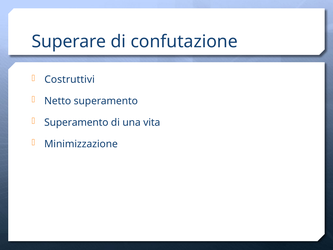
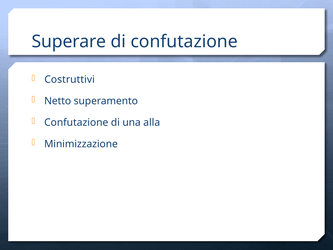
Superamento: Superamento -> Confutazione (76, 122)
vita: vita -> alla (152, 122)
